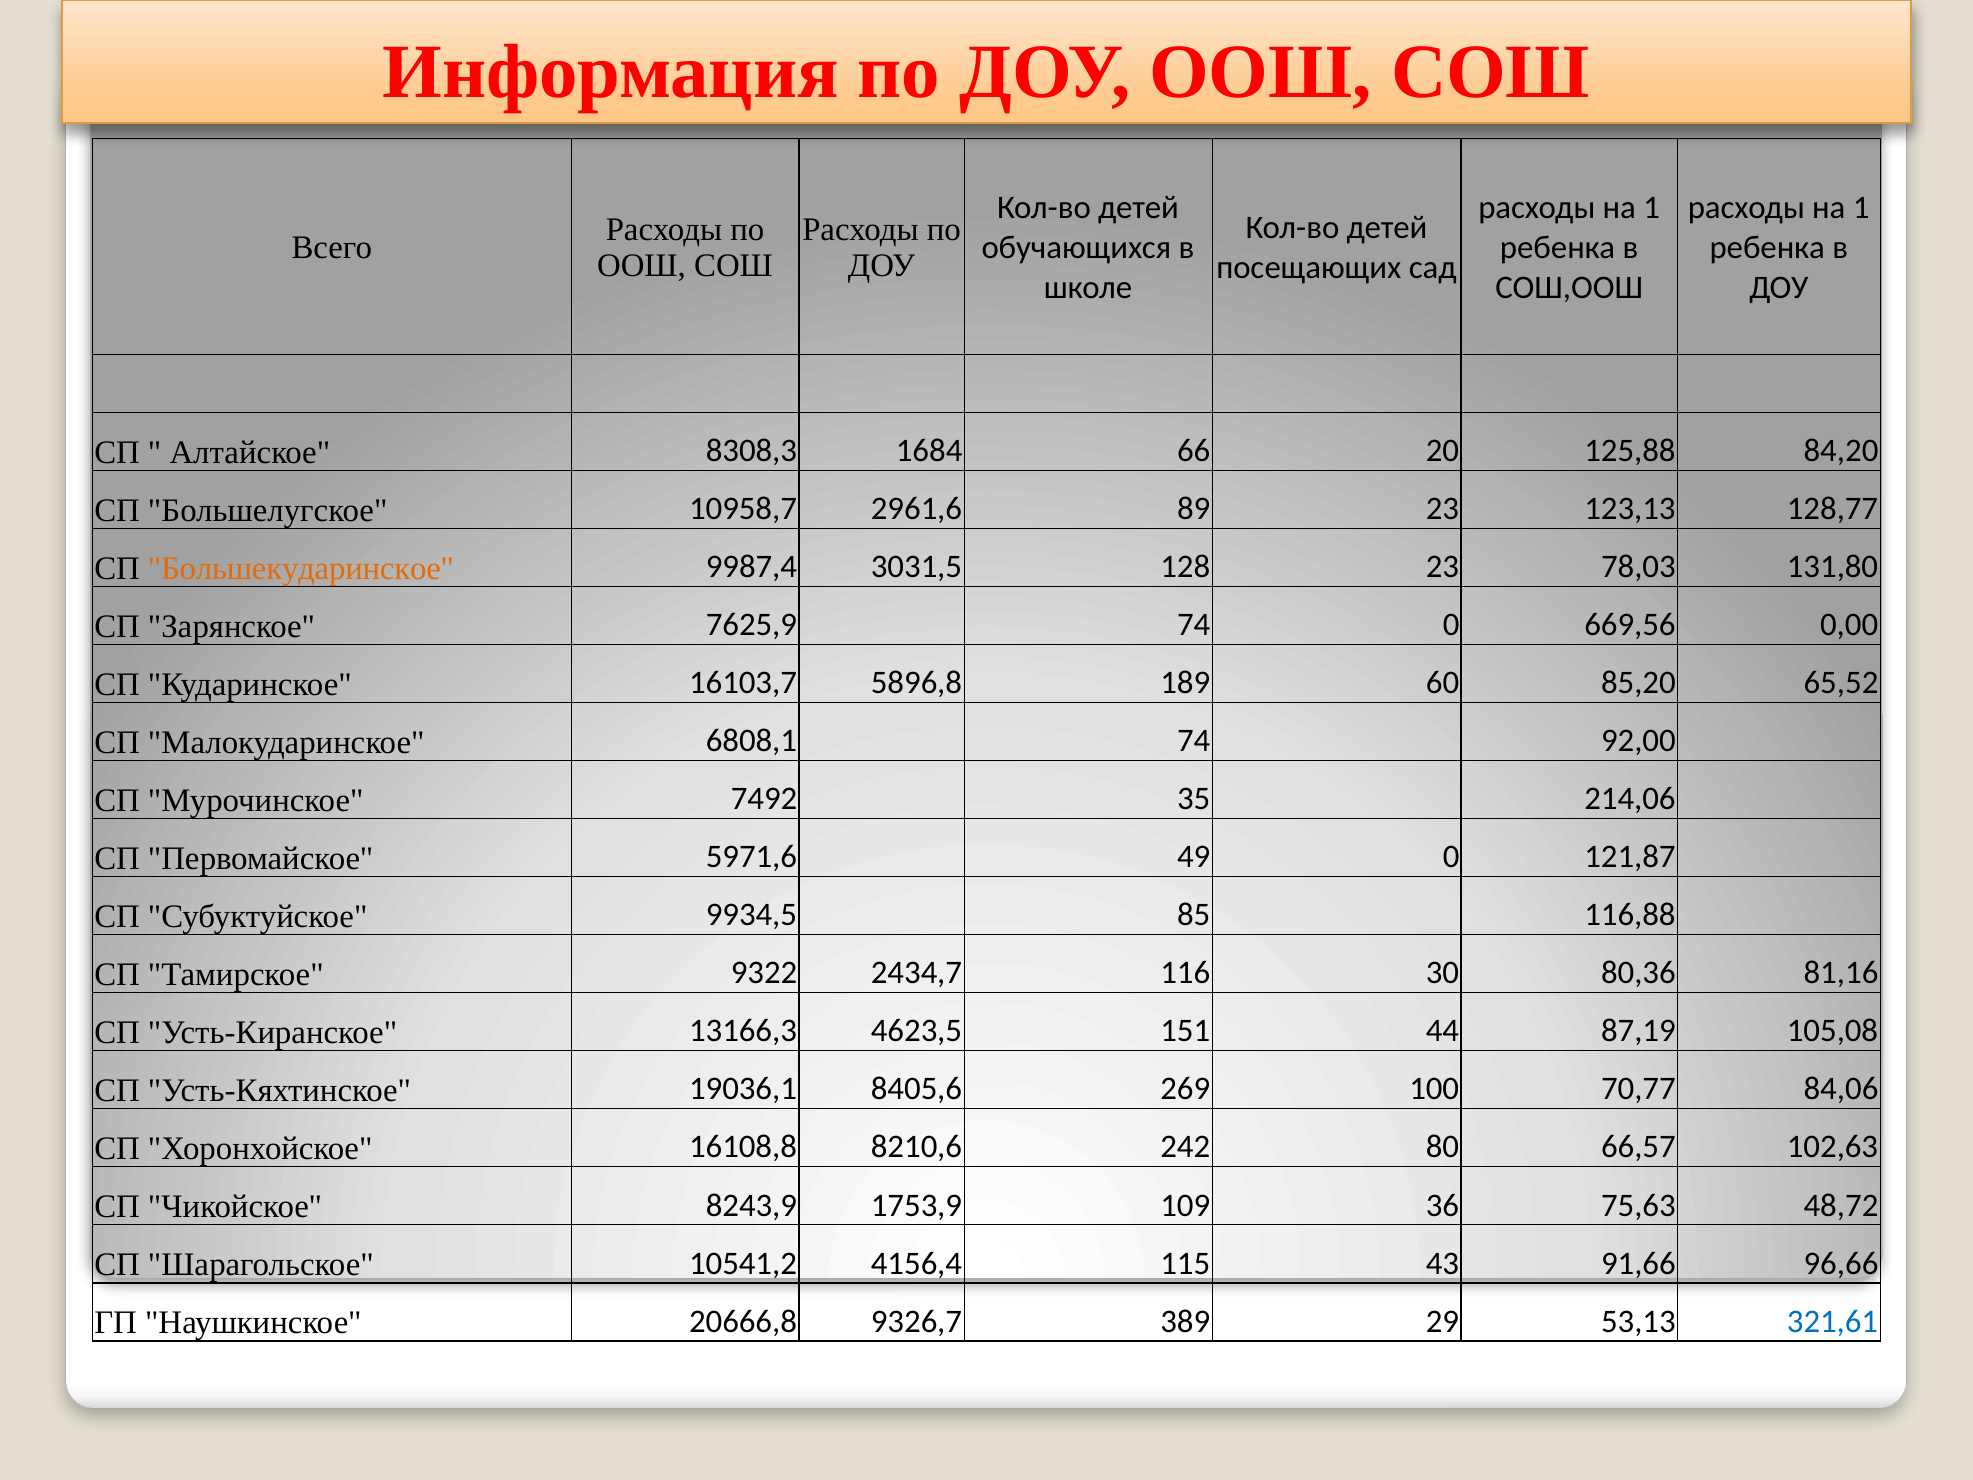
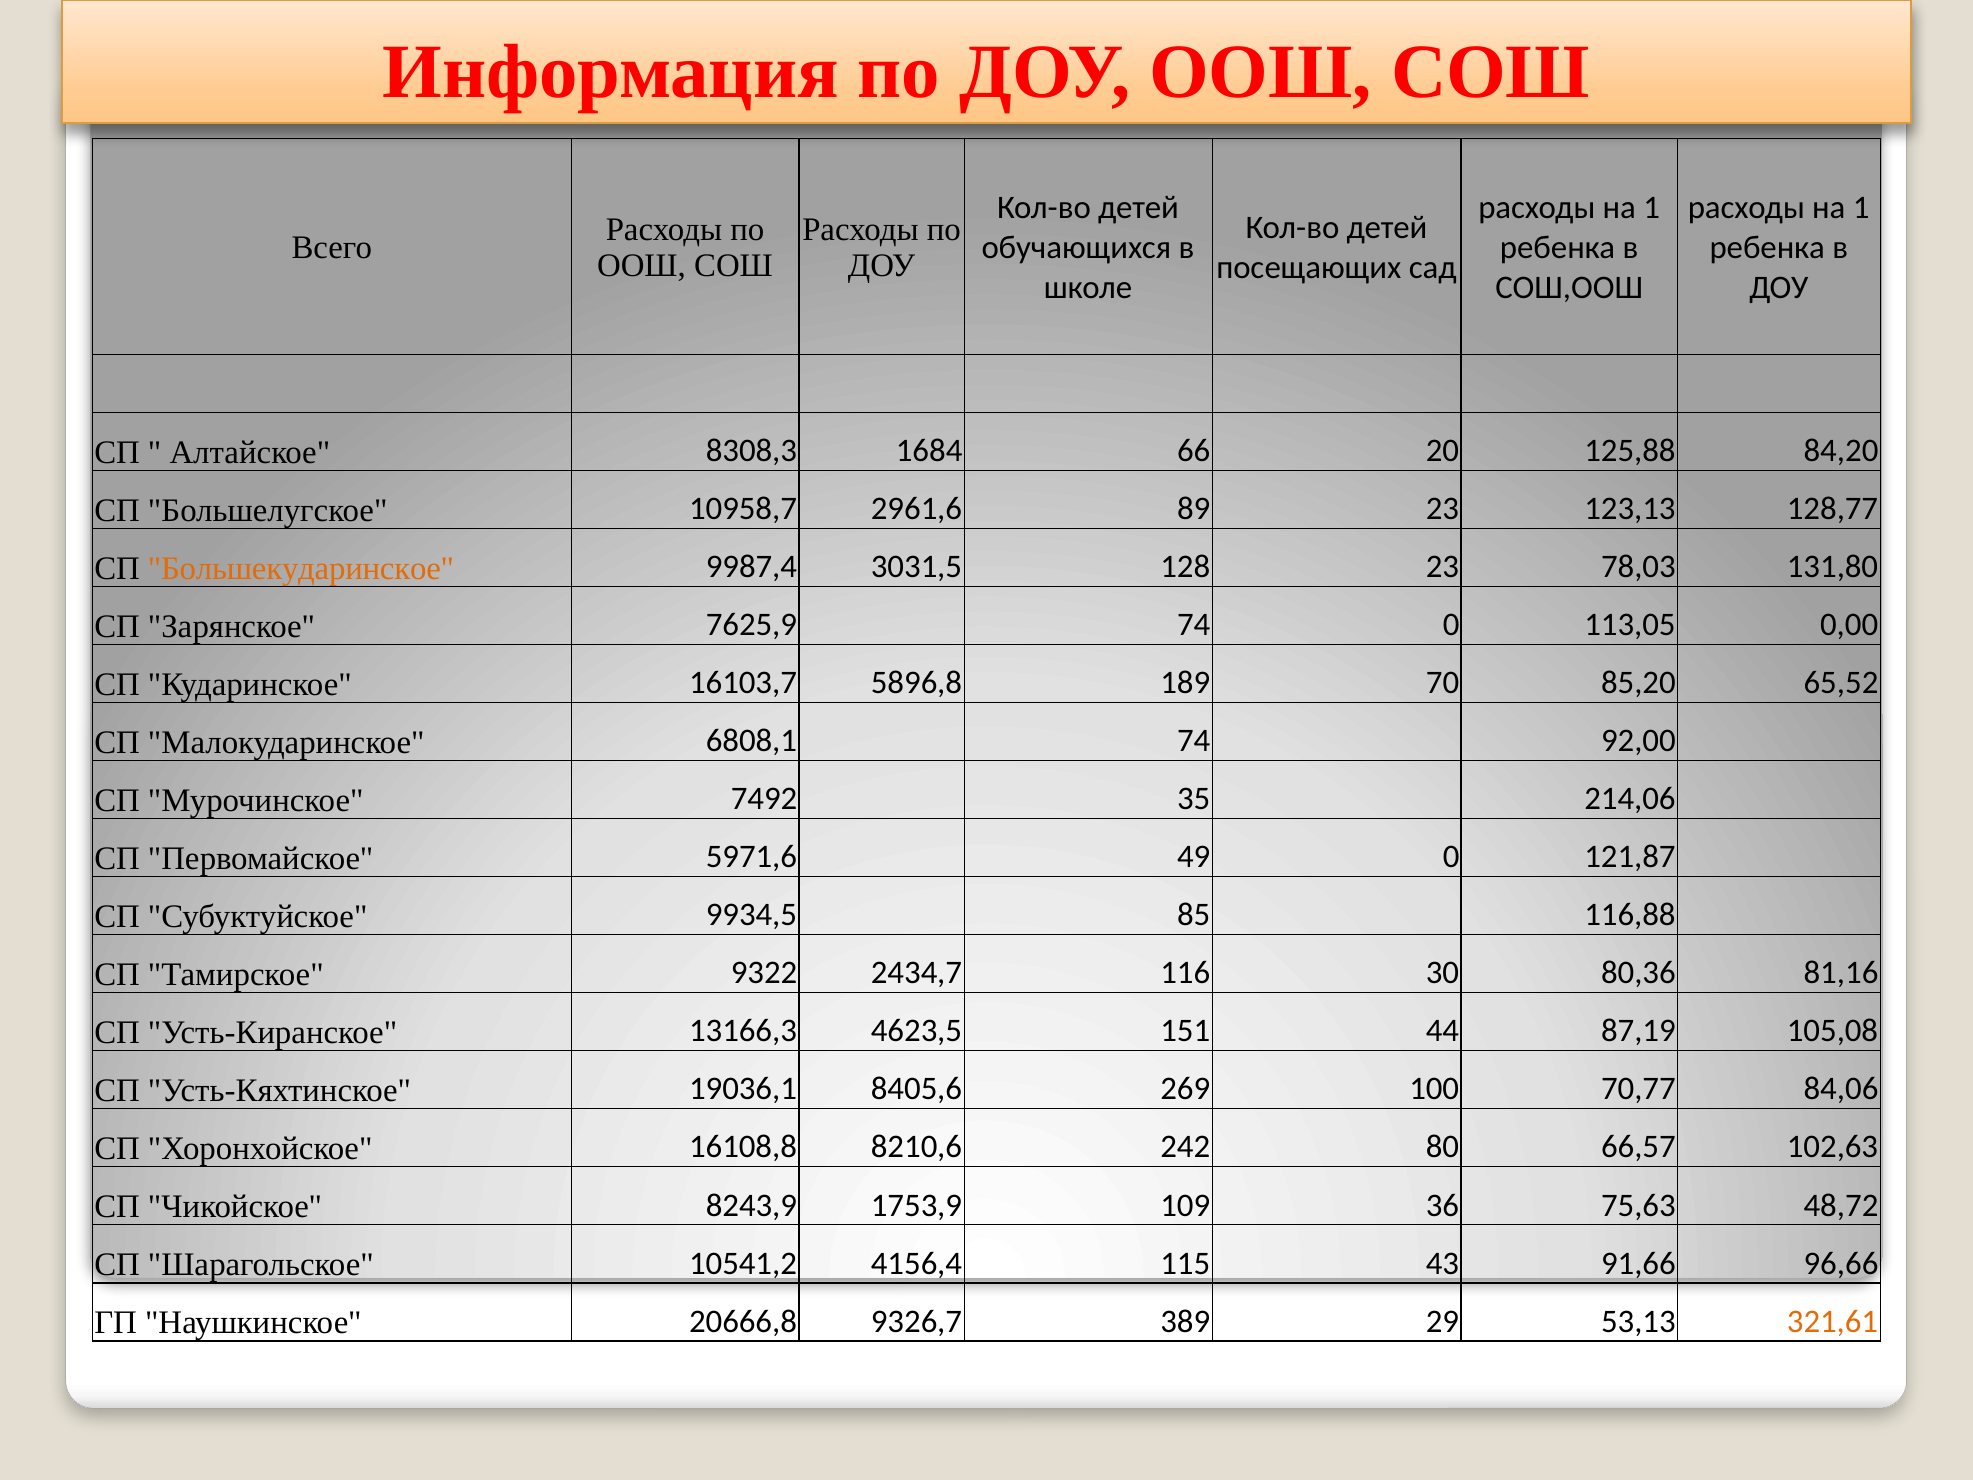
669,56: 669,56 -> 113,05 (1630, 625)
60: 60 -> 70 (1443, 683)
321,61 colour: blue -> orange (1833, 1321)
